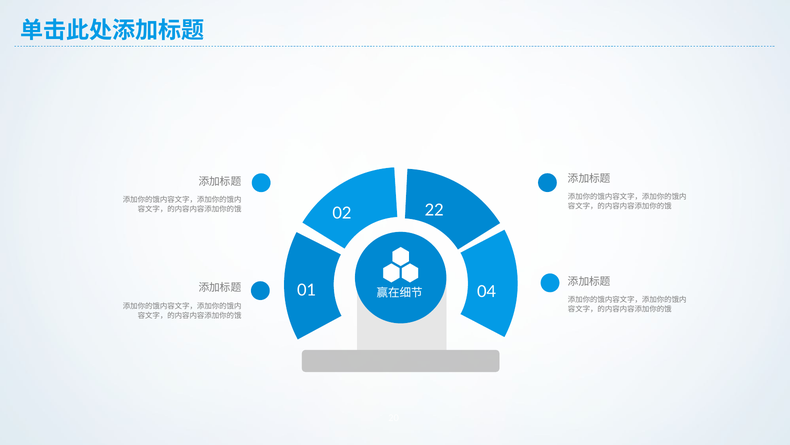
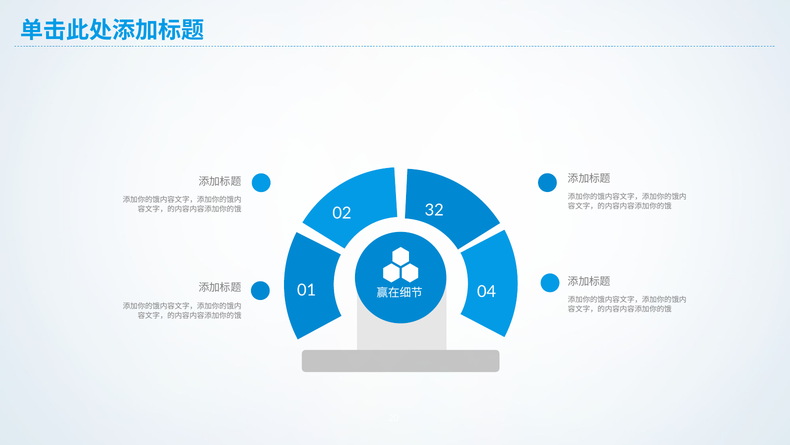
22: 22 -> 32 (434, 210)
